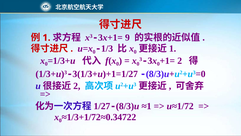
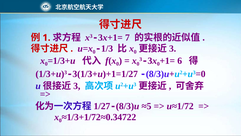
9: 9 -> 7 (127, 38)
1: 1 -> 3 (173, 49)
2: 2 -> 6 (180, 61)
2: 2 -> 3 (77, 86)
≈1: ≈1 -> ≈5 (146, 106)
